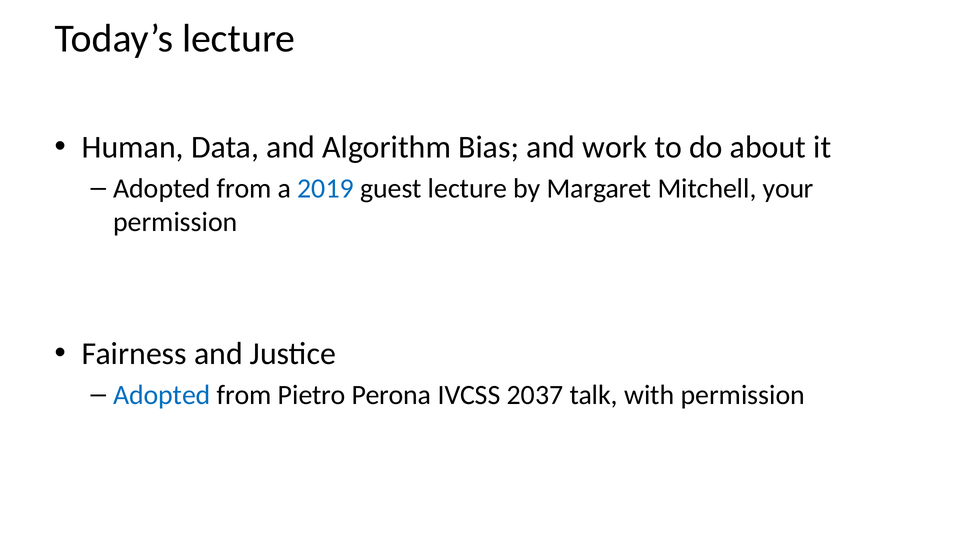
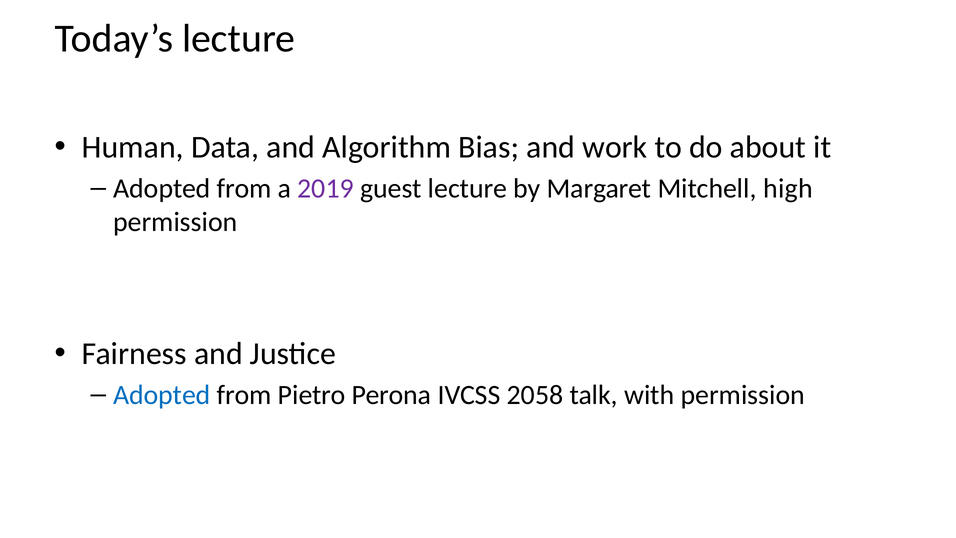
2019 colour: blue -> purple (326, 188)
your: your -> high (788, 188)
2037: 2037 -> 2058 (535, 395)
